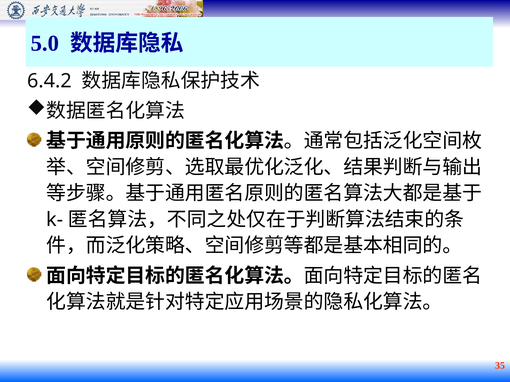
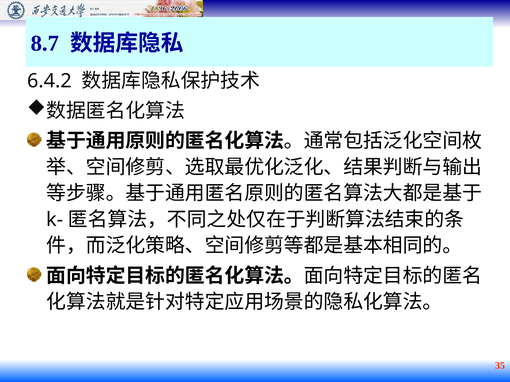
5.0: 5.0 -> 8.7 (45, 43)
